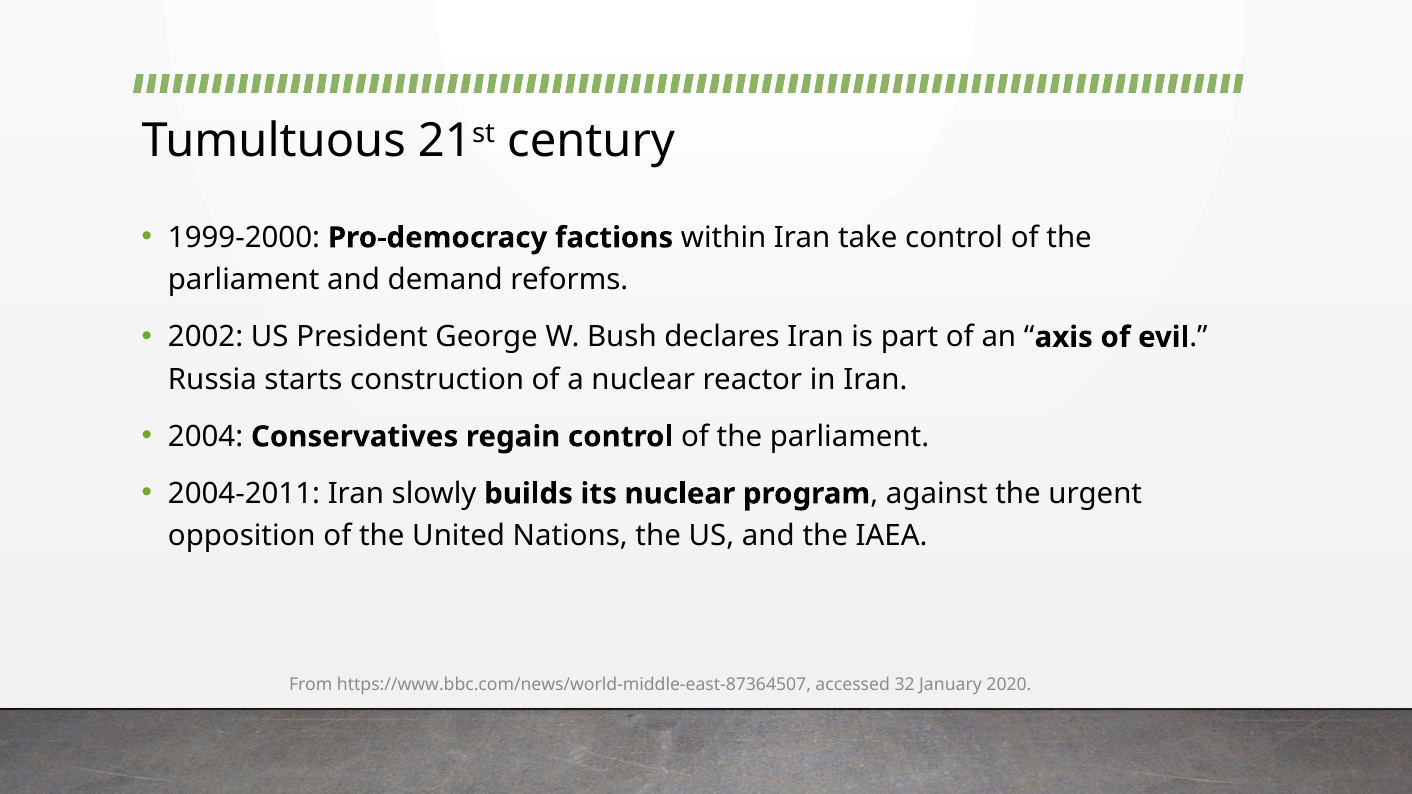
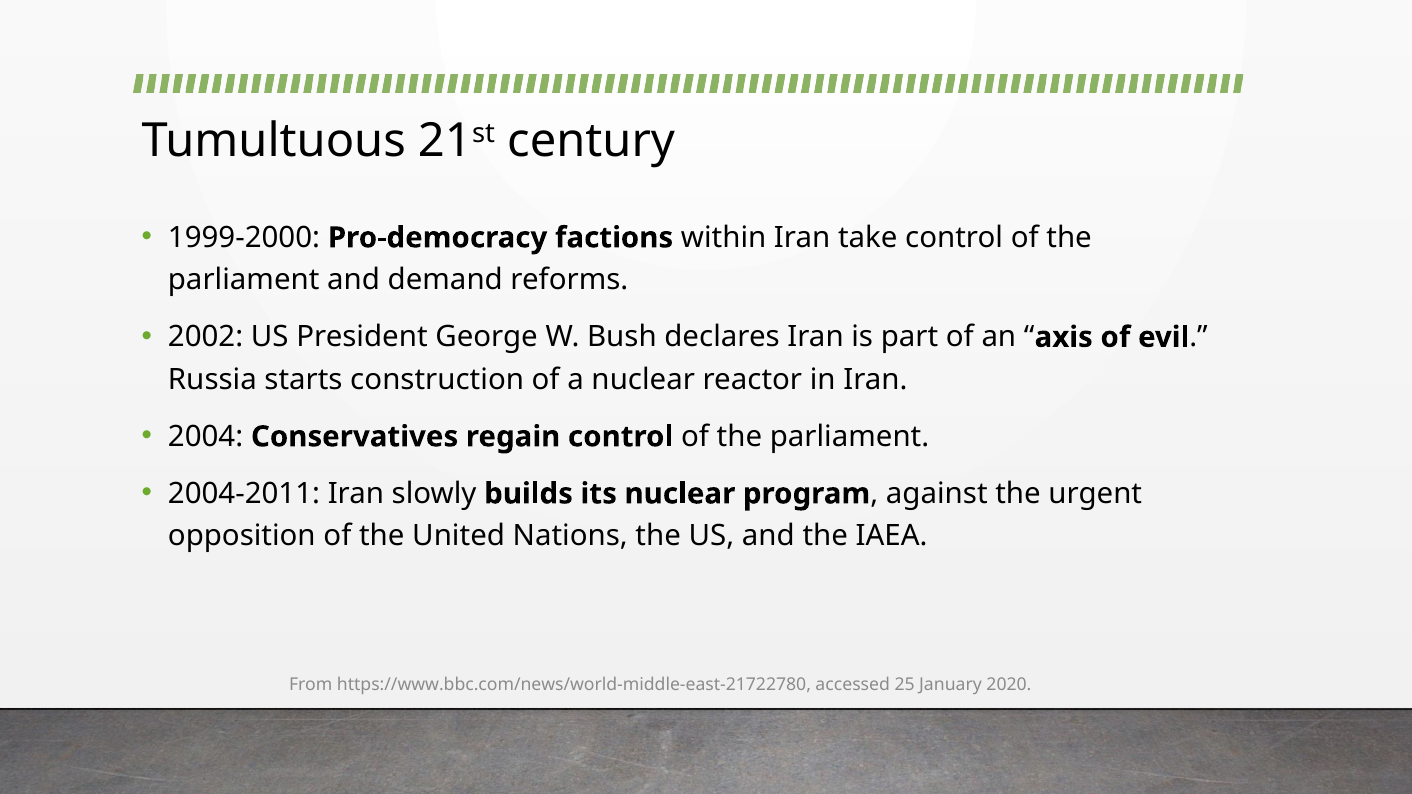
https://www.bbc.com/news/world-middle-east-87364507: https://www.bbc.com/news/world-middle-east-87364507 -> https://www.bbc.com/news/world-middle-east-21722780 (574, 685)
32: 32 -> 25 (905, 685)
